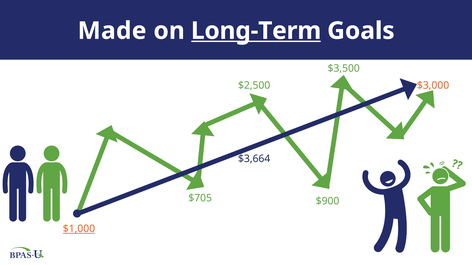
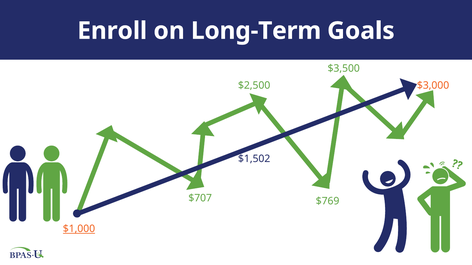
Made: Made -> Enroll (112, 31)
Long-Term underline: present -> none (256, 31)
$3,664: $3,664 -> $1,502 (254, 159)
$705: $705 -> $707 (200, 198)
$900: $900 -> $769 (328, 201)
